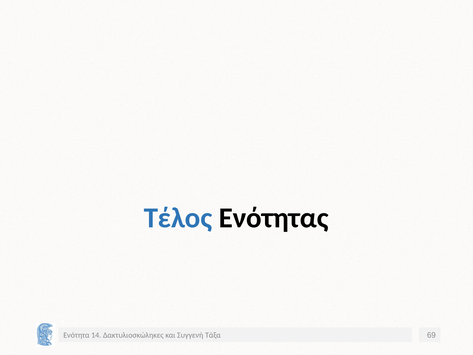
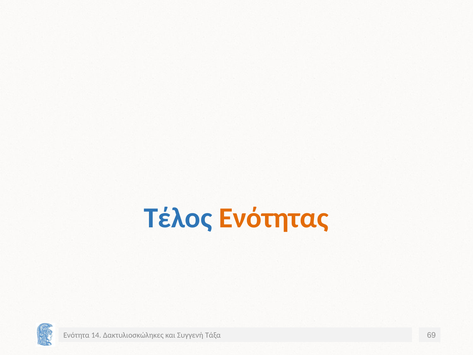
Ενότητας colour: black -> orange (274, 218)
